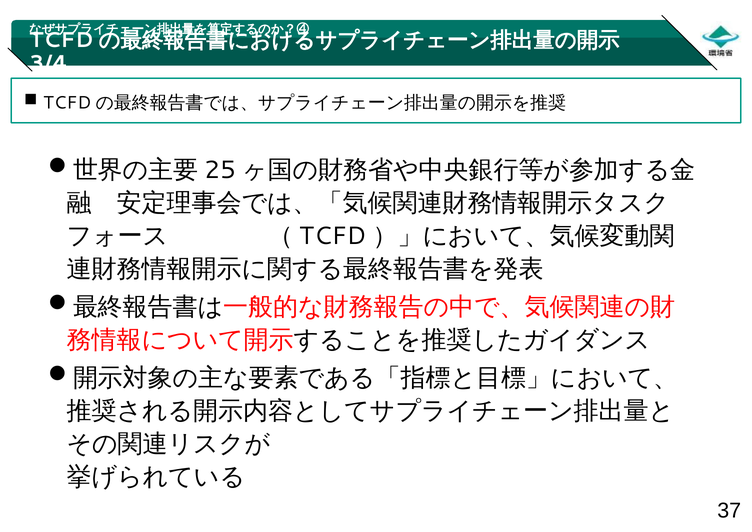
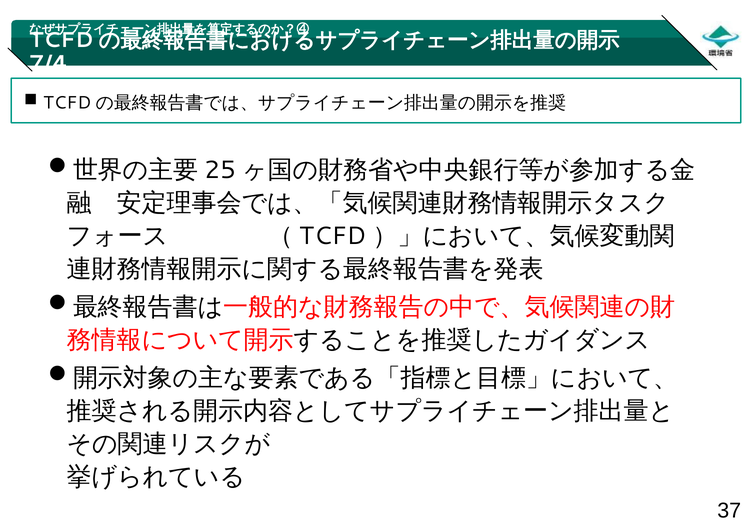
3/4: 3/4 -> 7/4 (49, 63)
